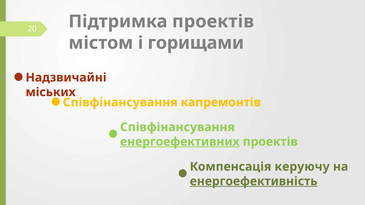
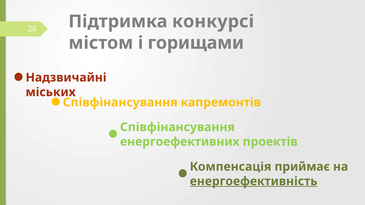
Підтримка проектів: проектів -> конкурсі (213, 22)
енергоефективних underline: present -> none (180, 142)
керуючу: керуючу -> приймає (302, 167)
